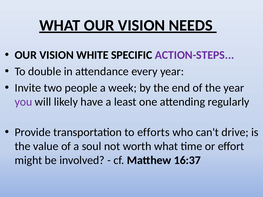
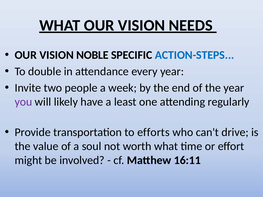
WHITE: WHITE -> NOBLE (92, 55)
ACTION-STEPS colour: purple -> blue (195, 55)
16:37: 16:37 -> 16:11 (187, 160)
